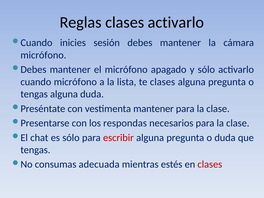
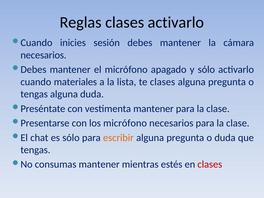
micrófono: micrófono -> necesarios (43, 55)
cuando micrófono: micrófono -> materiales (75, 82)
los respondas: respondas -> micrófono (125, 123)
escribir colour: red -> orange (118, 138)
consumas adecuada: adecuada -> mantener (99, 164)
